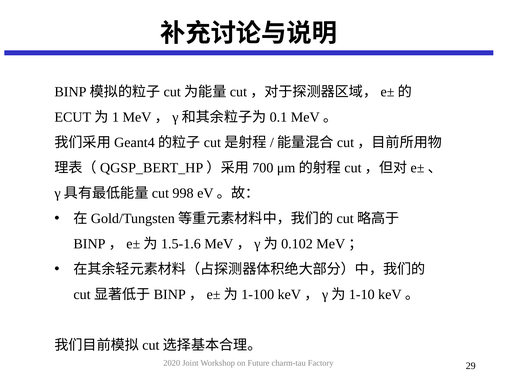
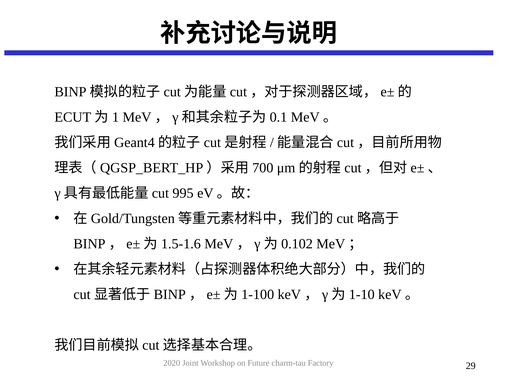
998: 998 -> 995 (183, 193)
